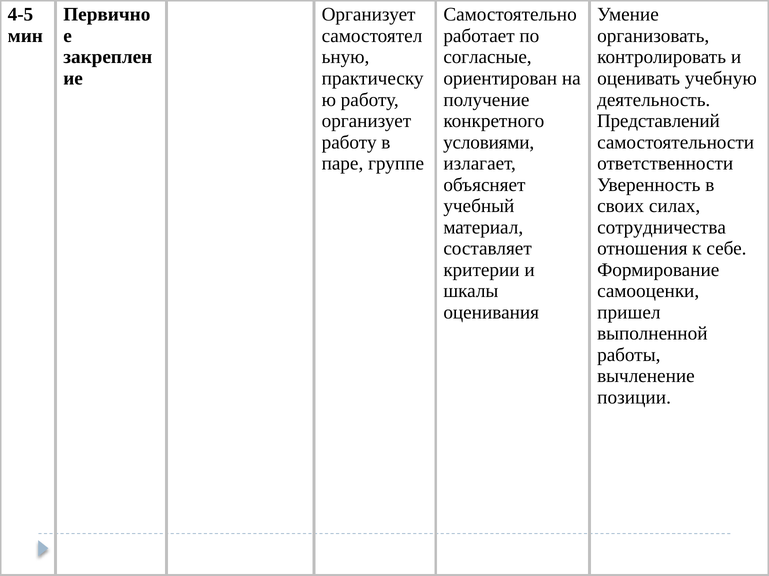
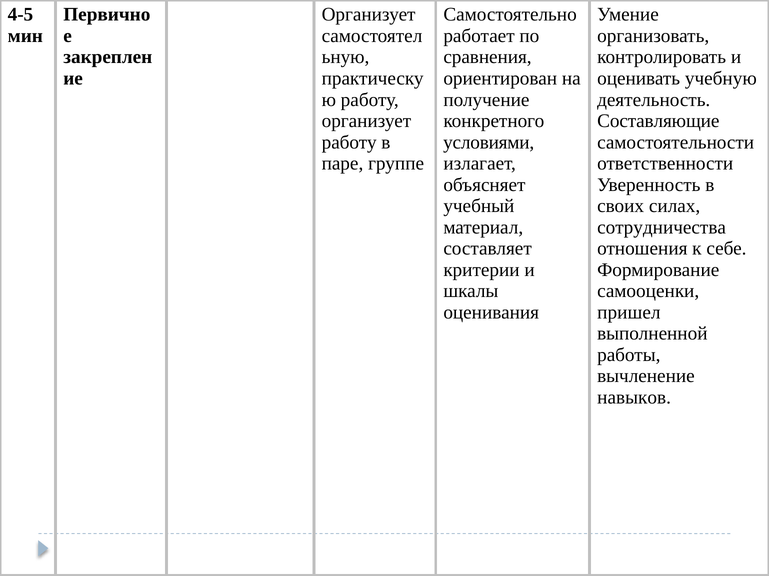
согласные: согласные -> сравнения (487, 57)
Представлений: Представлений -> Составляющие (658, 121)
позиции: позиции -> навыков (634, 398)
